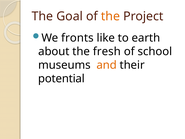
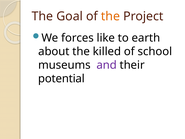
fronts: fronts -> forces (77, 38)
fresh: fresh -> killed (107, 51)
and colour: orange -> purple (107, 65)
